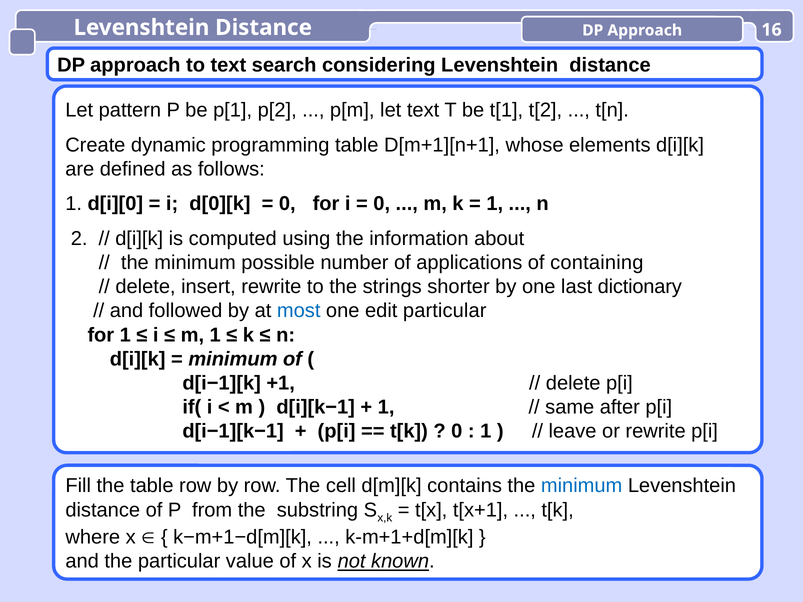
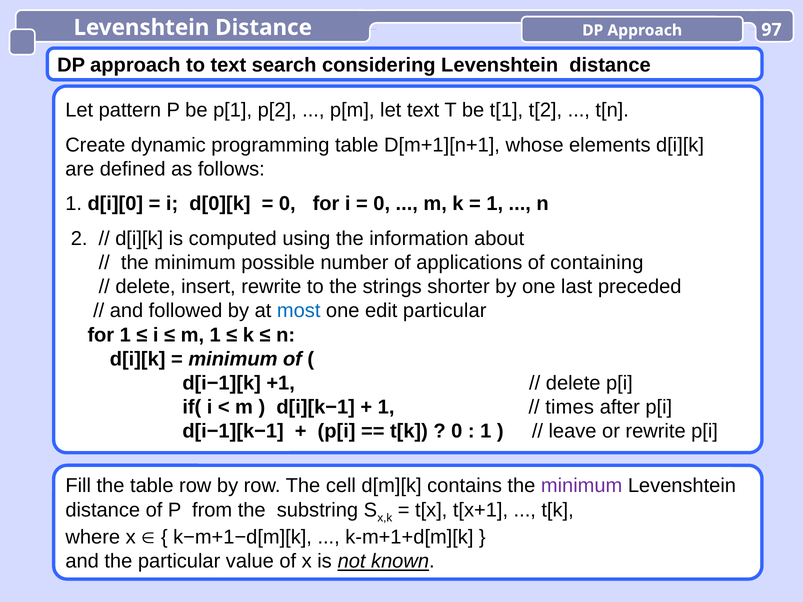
16: 16 -> 97 (771, 30)
dictionary: dictionary -> preceded (640, 287)
same: same -> times (570, 407)
minimum colour: blue -> purple (582, 486)
